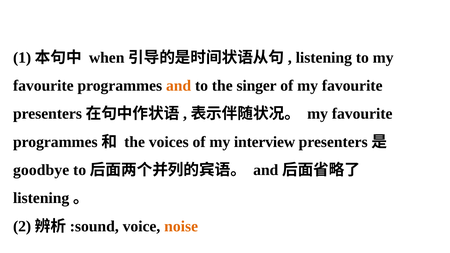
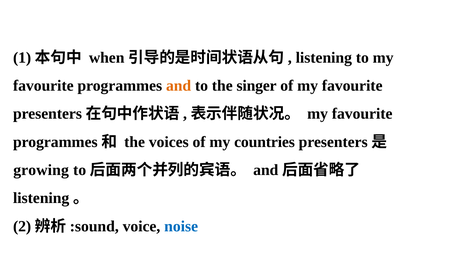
interview: interview -> countries (265, 142)
goodbye: goodbye -> growing (41, 170)
noise colour: orange -> blue (181, 226)
